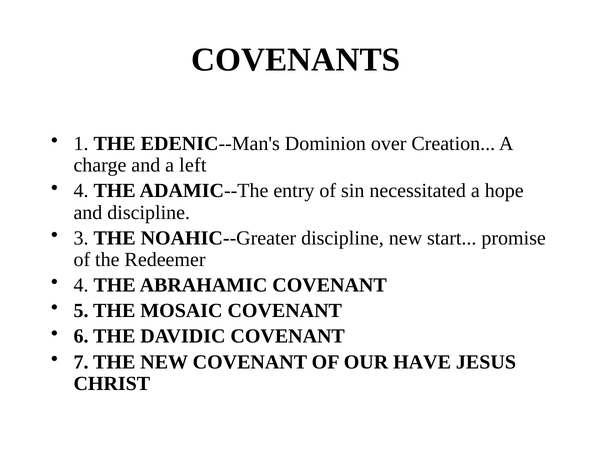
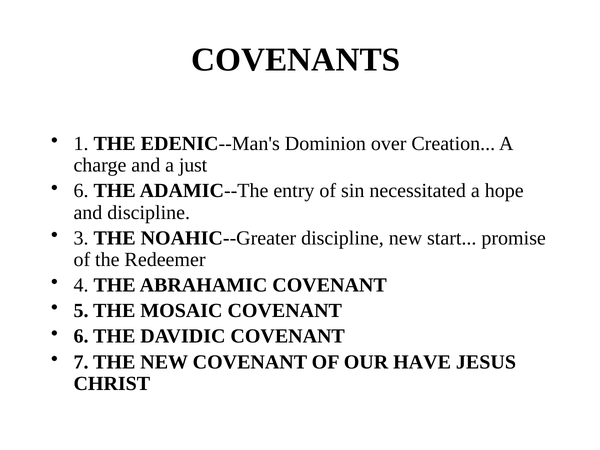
left: left -> just (193, 165)
4: 4 -> 6 (81, 191)
